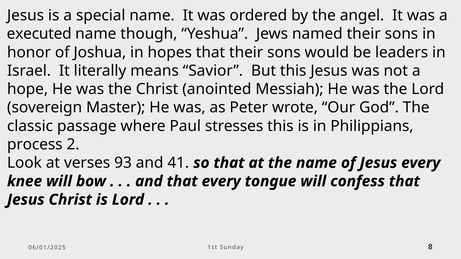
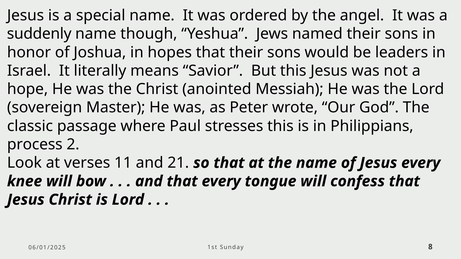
executed: executed -> suddenly (39, 34)
93: 93 -> 11 (123, 163)
41: 41 -> 21 (178, 163)
